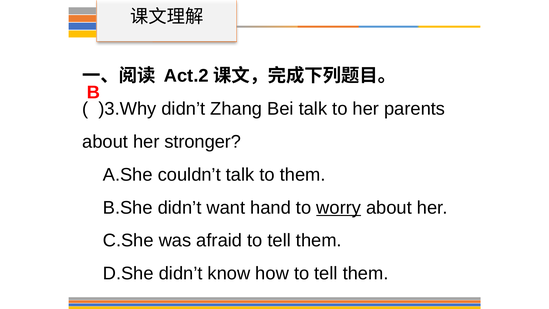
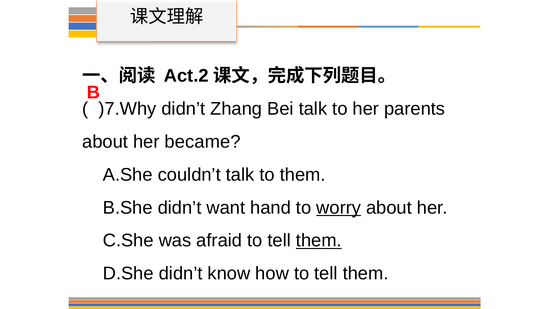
)3.Why: )3.Why -> )7.Why (127, 109)
stronger: stronger -> became (203, 142)
them underline: none -> present (319, 240)
